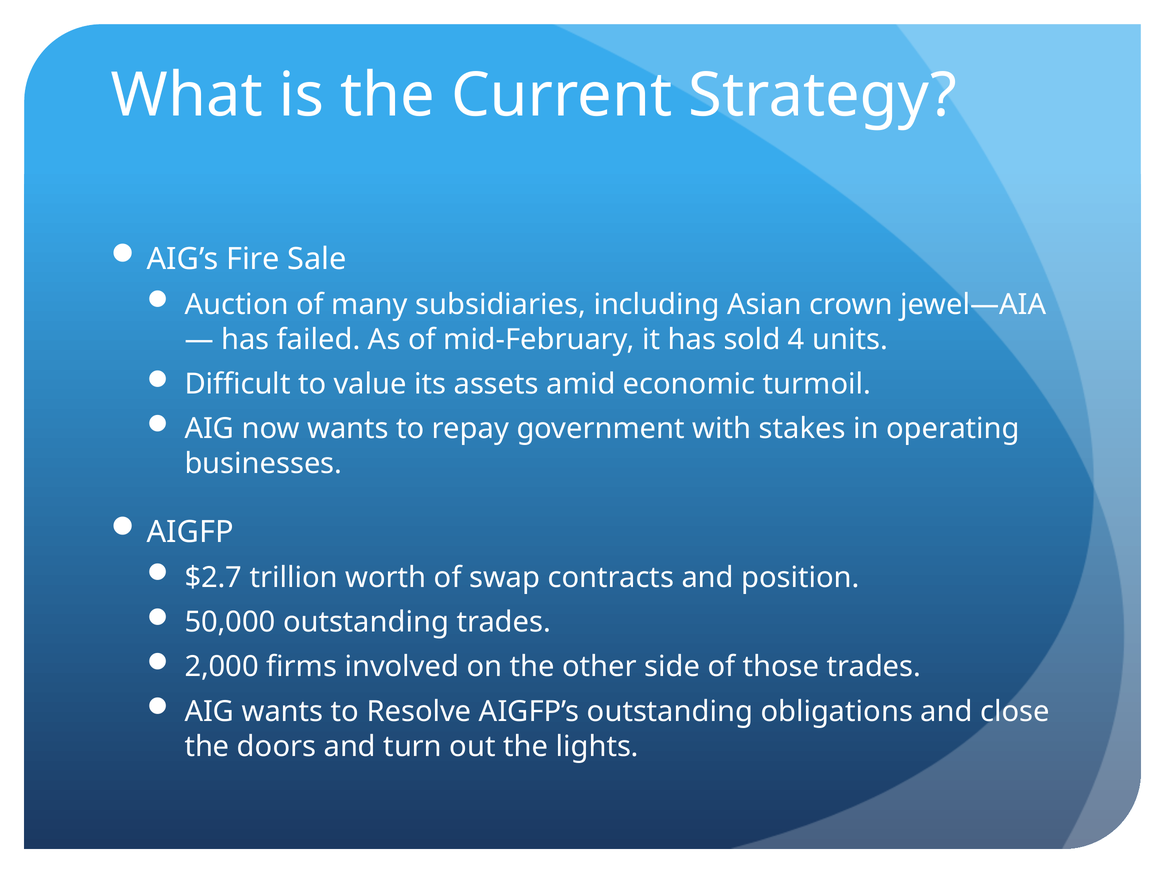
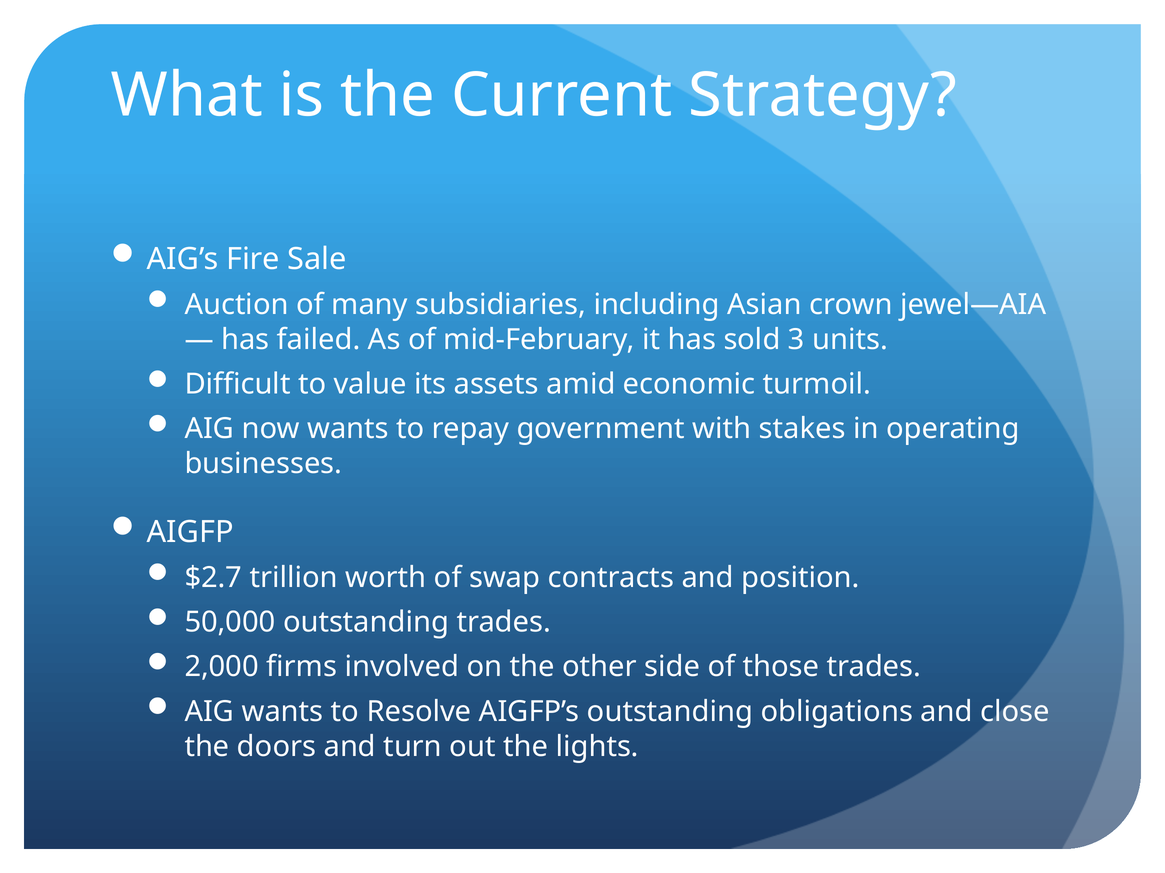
4: 4 -> 3 (796, 340)
